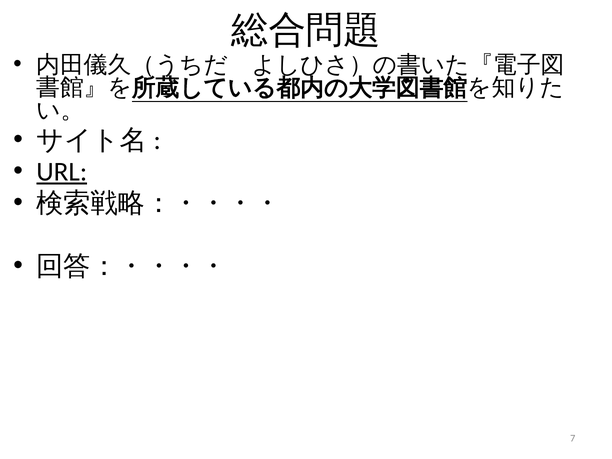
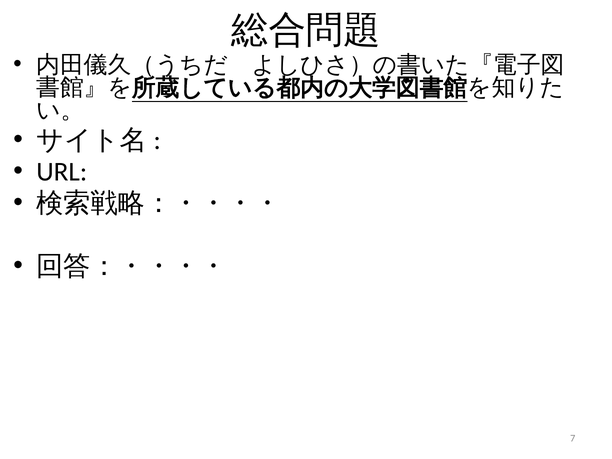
URL underline: present -> none (62, 172)
